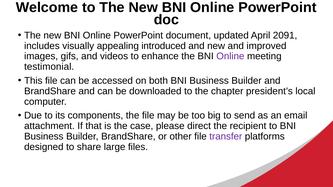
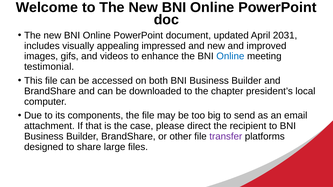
2091: 2091 -> 2031 (285, 35)
introduced: introduced -> impressed (164, 46)
Online colour: purple -> blue (230, 56)
